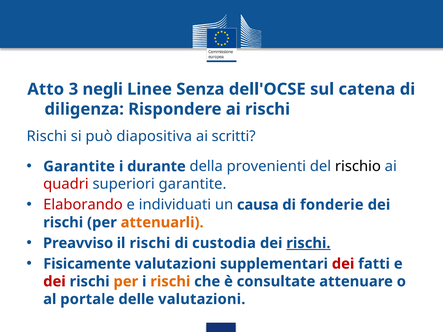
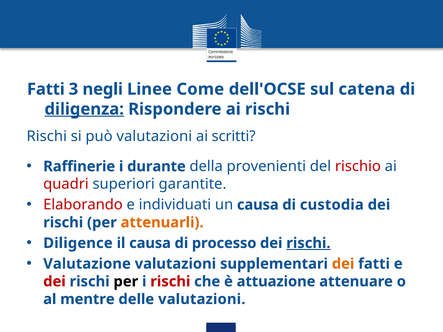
Atto: Atto -> Fatti (46, 89)
Senza: Senza -> Come (200, 89)
diligenza underline: none -> present (84, 109)
può diapositiva: diapositiva -> valutazioni (154, 136)
Garantite: Garantite -> Raffinerie (79, 167)
rischio colour: black -> red (358, 167)
fonderie: fonderie -> custodia (332, 205)
Preavviso: Preavviso -> Diligence (78, 243)
il rischi: rischi -> causa (150, 243)
custodia: custodia -> processo (224, 243)
Fisicamente: Fisicamente -> Valutazione (87, 264)
dei colour: red -> orange (343, 264)
per colour: orange -> black (126, 282)
rischi colour: orange -> red (170, 282)
consultate: consultate -> attuazione (276, 282)
portale: portale -> mentre (87, 299)
